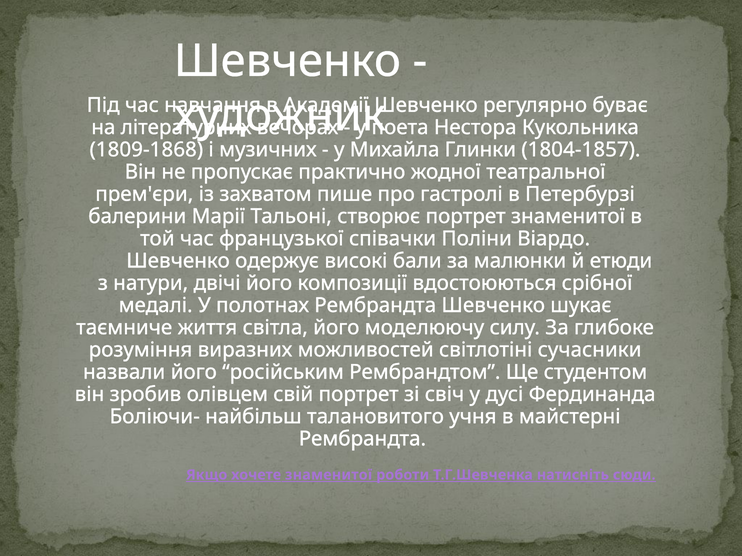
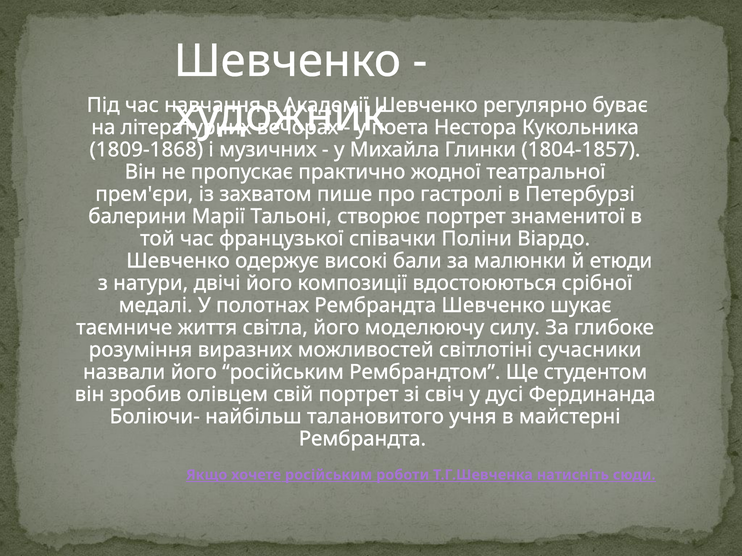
хочете знаменитої: знаменитої -> російським (329, 475)
